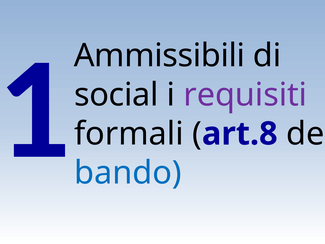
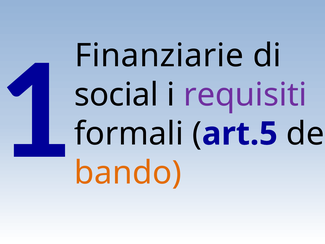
Ammissibili: Ammissibili -> Finanziarie (159, 56)
art.8: art.8 -> art.5 (240, 134)
bando colour: blue -> orange (128, 173)
